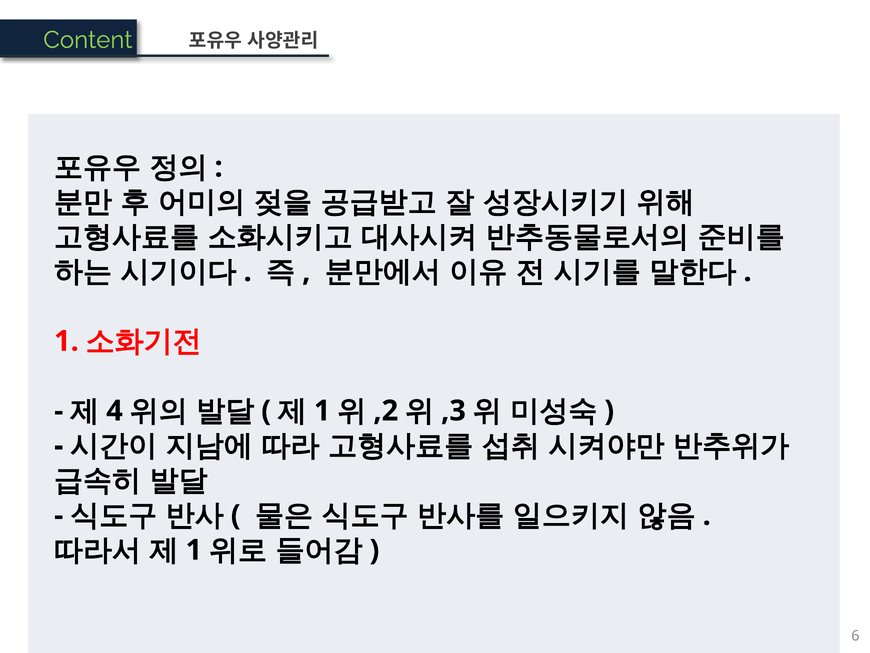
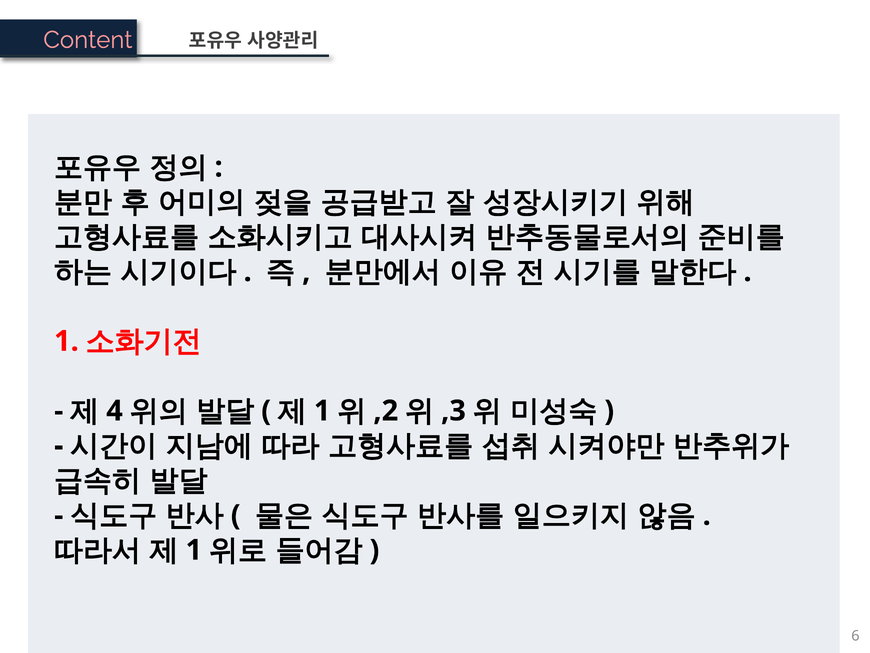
Content colour: light green -> pink (88, 40)
